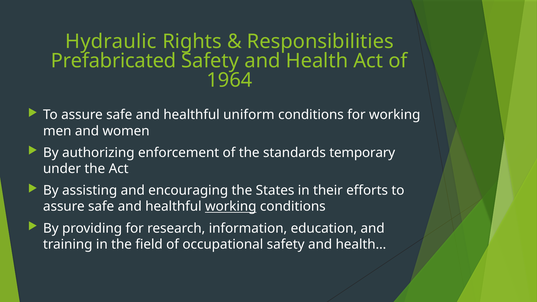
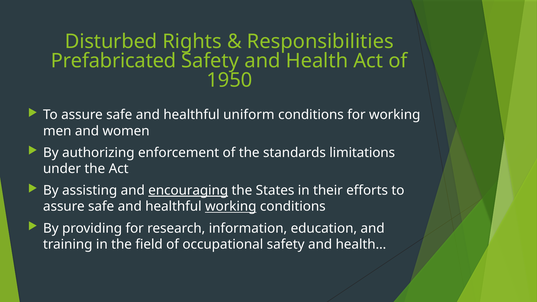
Hydraulic: Hydraulic -> Disturbed (111, 42)
1964: 1964 -> 1950 (229, 80)
temporary: temporary -> limitations (362, 153)
encouraging underline: none -> present (188, 190)
